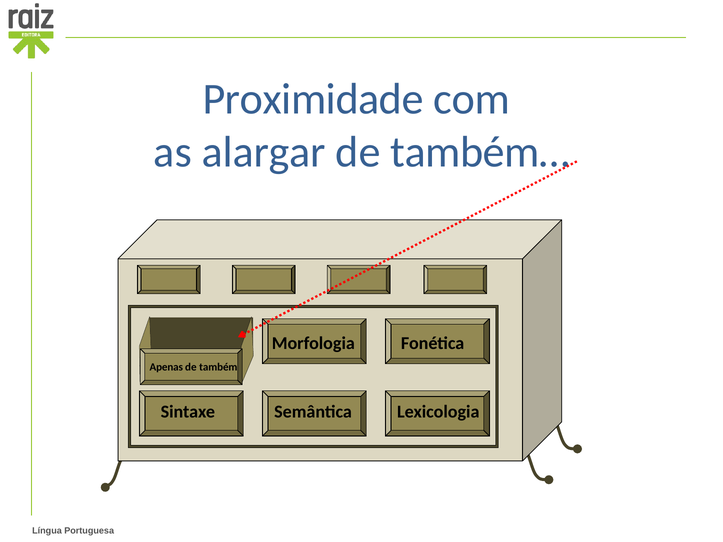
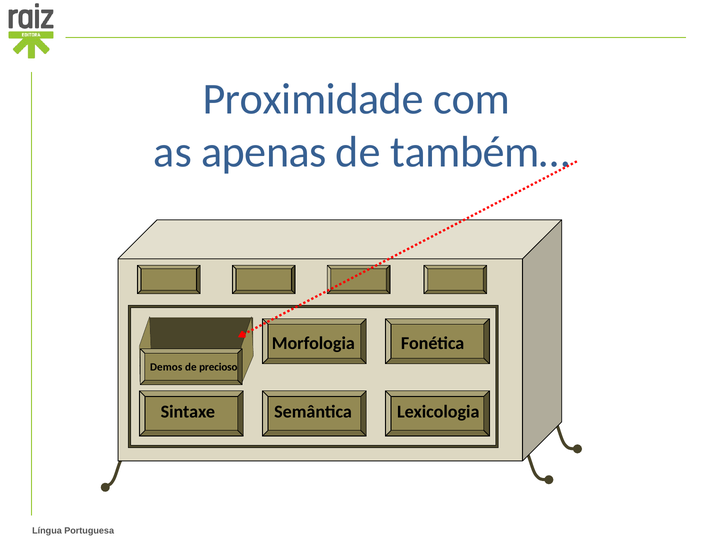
alargar: alargar -> apenas (264, 152)
Apenas: Apenas -> Demos (166, 367)
também: também -> precioso (218, 367)
